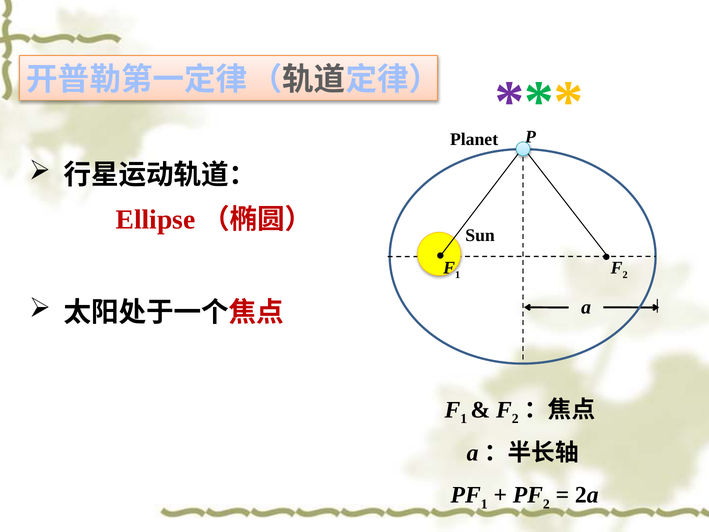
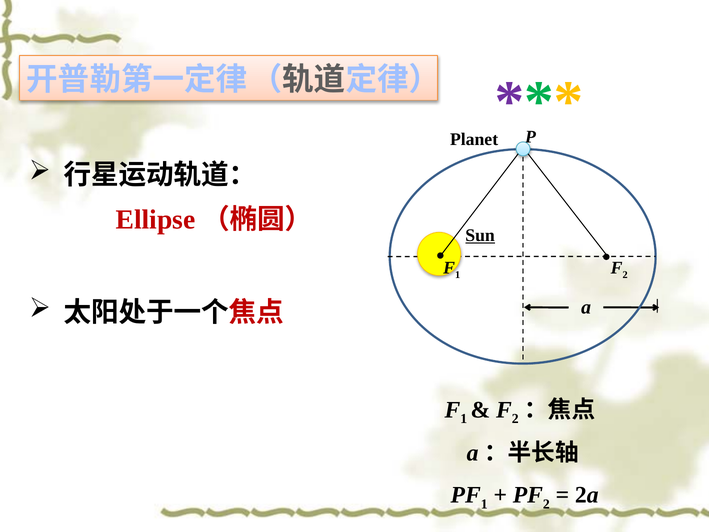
Sun underline: none -> present (480, 235)
